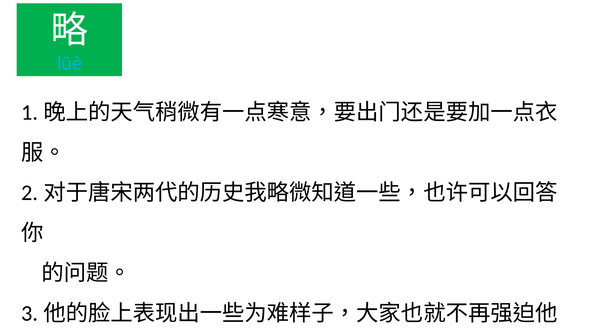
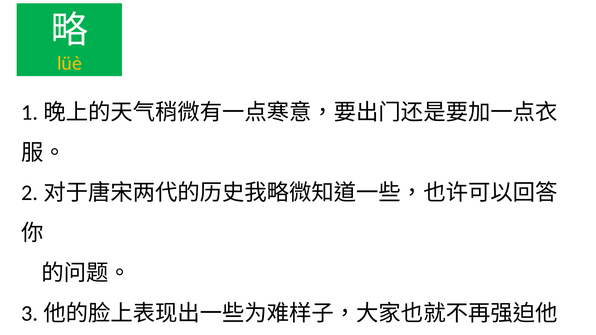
lüè colour: light blue -> yellow (69, 63)
